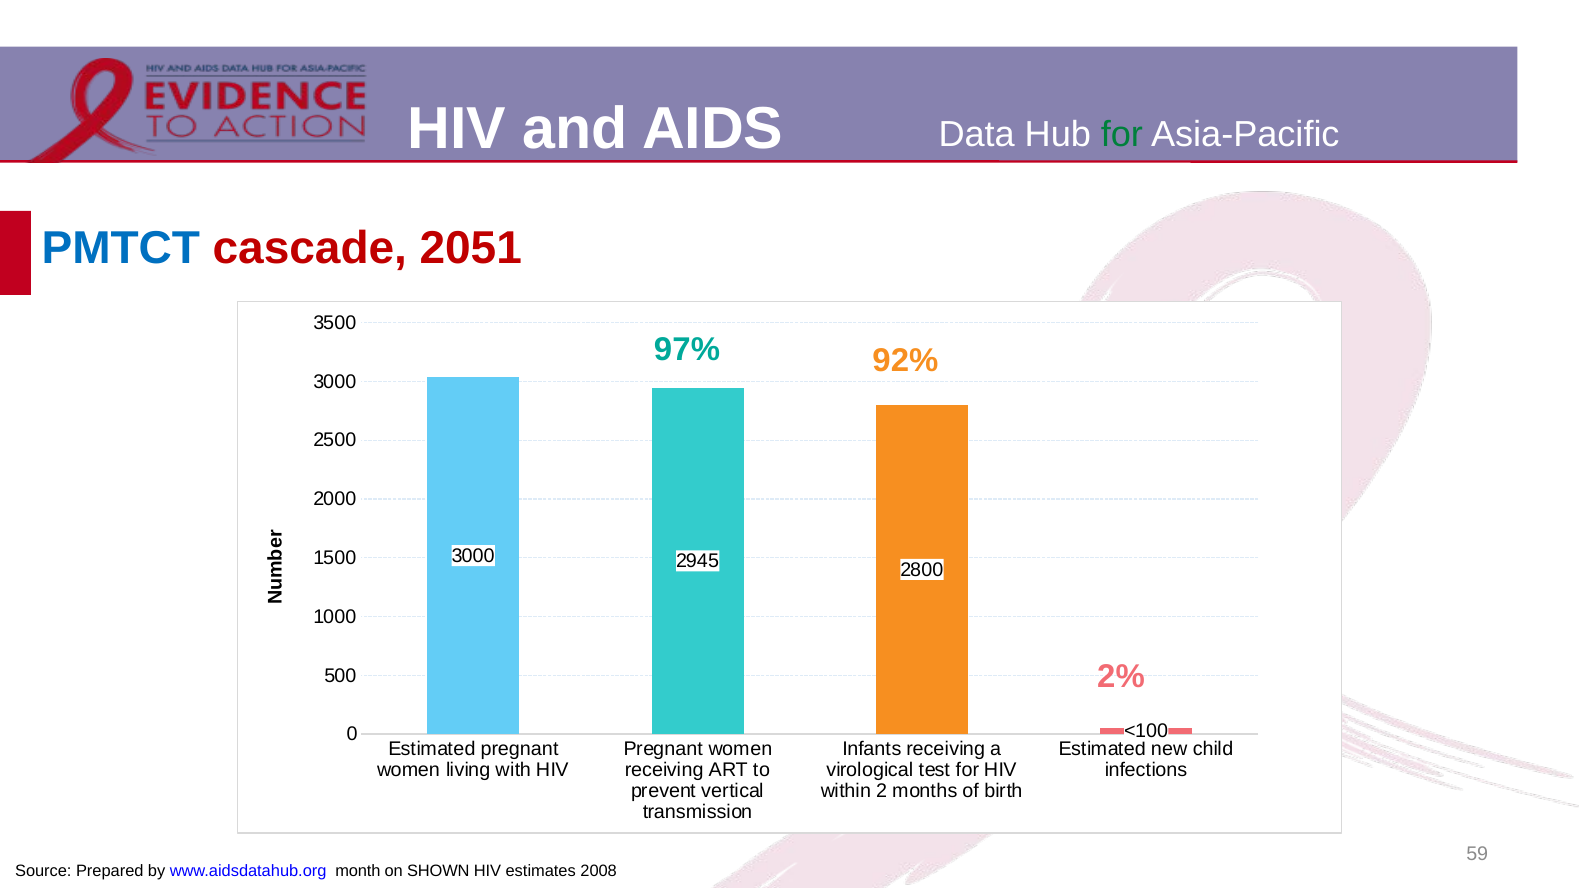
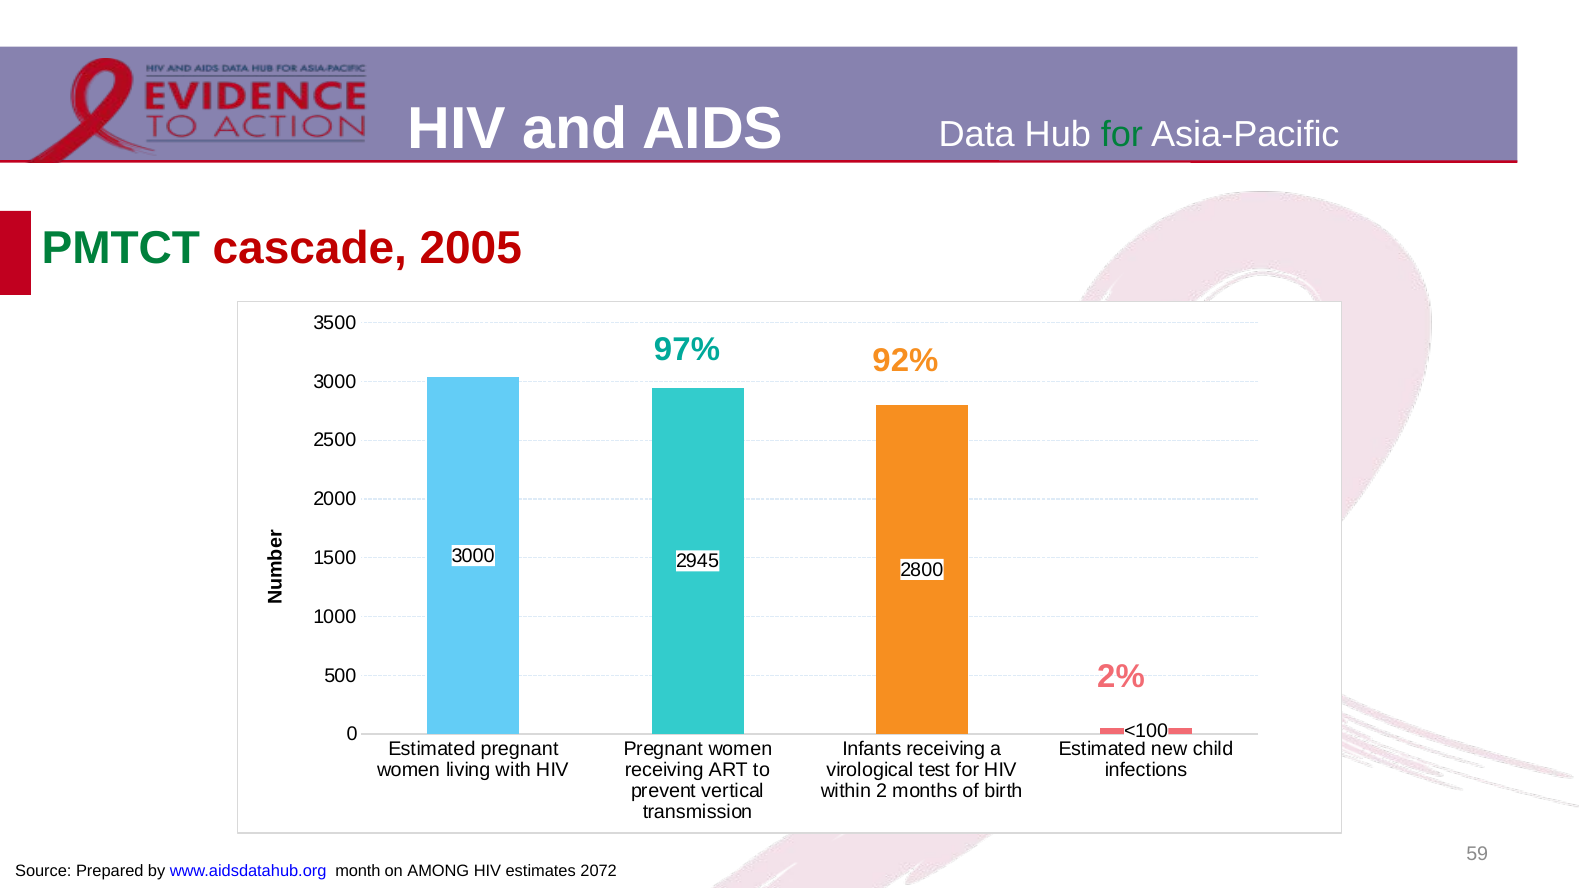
PMTCT colour: blue -> green (121, 248)
2051: 2051 -> 2005 (471, 248)
SHOWN: SHOWN -> AMONG (438, 872)
2008: 2008 -> 2072 (599, 872)
